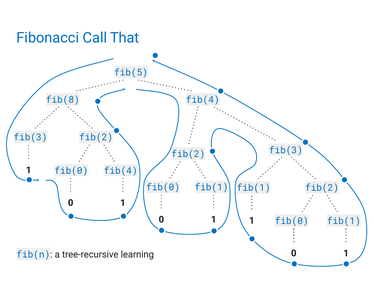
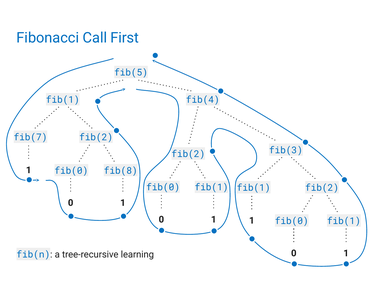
That: That -> First (125, 38)
fib(8: fib(8 -> fib(1 (63, 100)
fib(3: fib(3 -> fib(7 (30, 137)
fib(0 fib(4: fib(4 -> fib(8 (121, 170)
